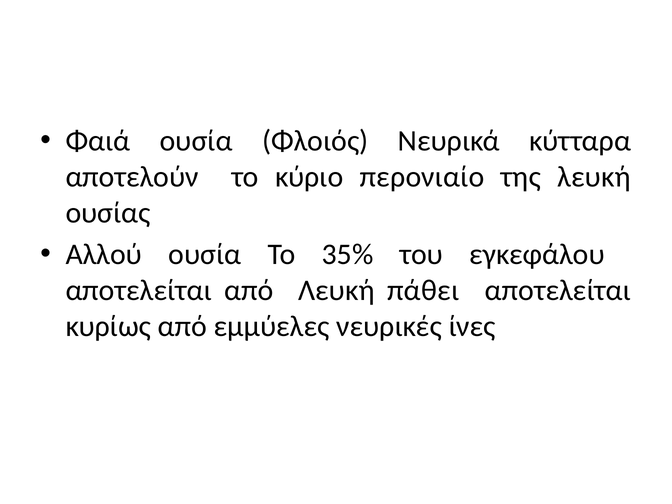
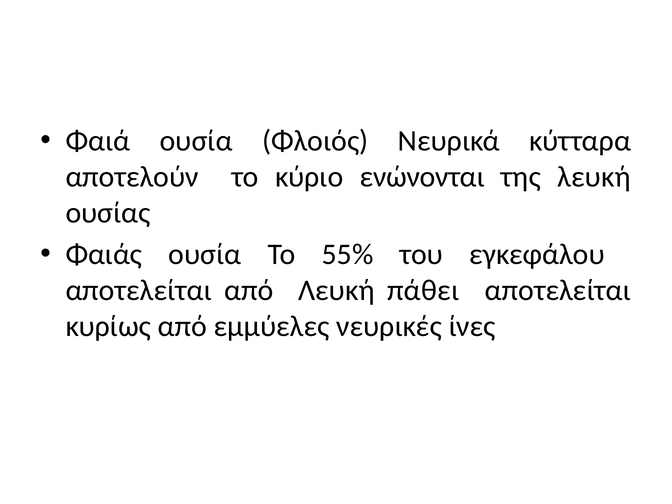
περονιαίο: περονιαίο -> ενώνονται (422, 177)
Αλλού: Αλλού -> Φαιάς (104, 254)
35%: 35% -> 55% (348, 254)
